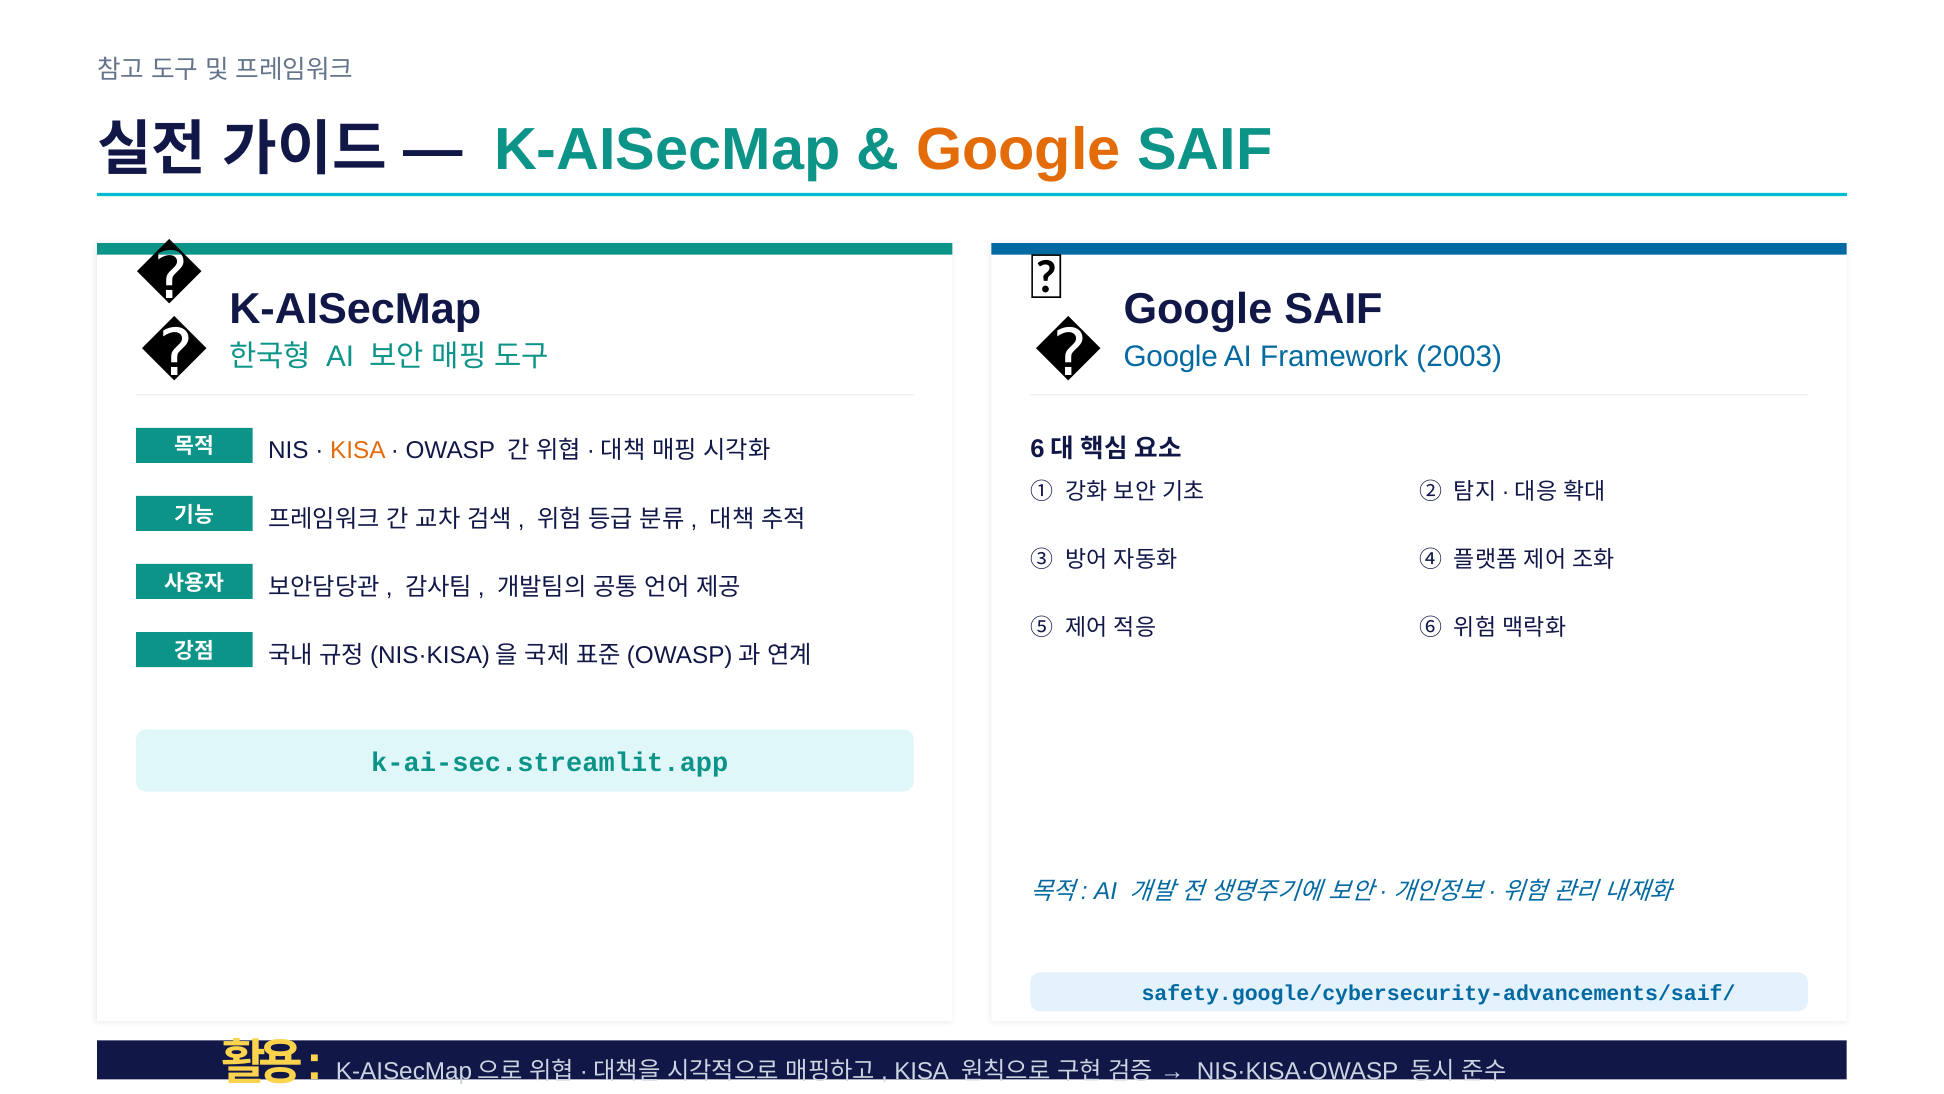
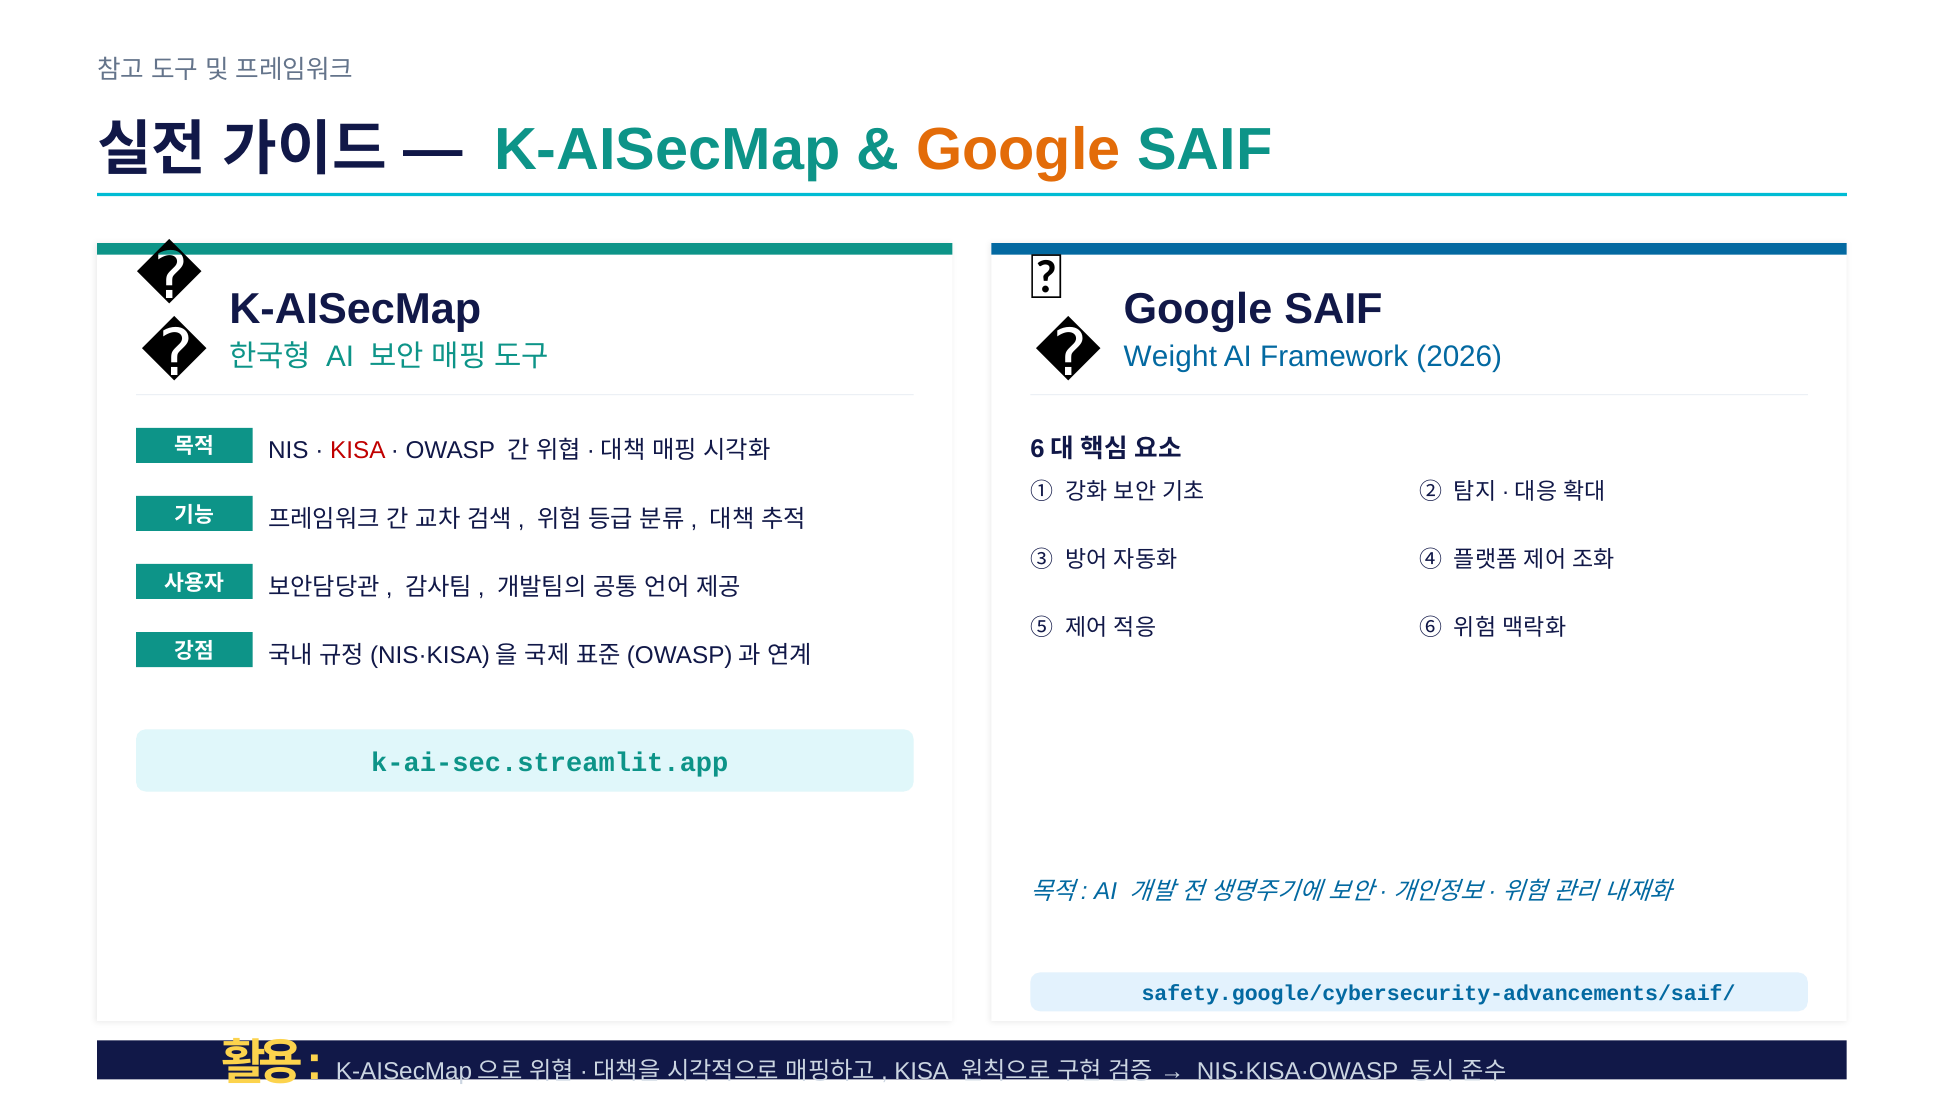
Google: Google -> Weight (1170, 356)
2003: 2003 -> 2026 (1459, 356)
KISA colour: orange -> red (358, 451)
